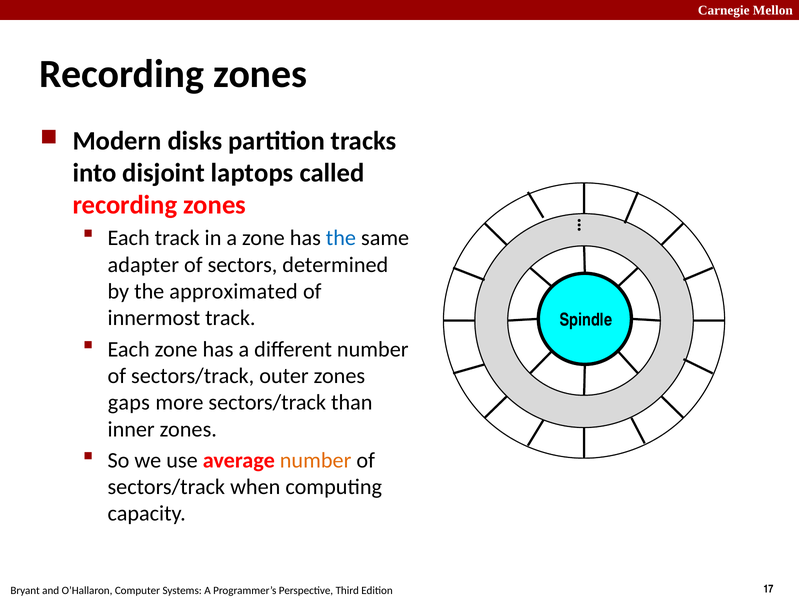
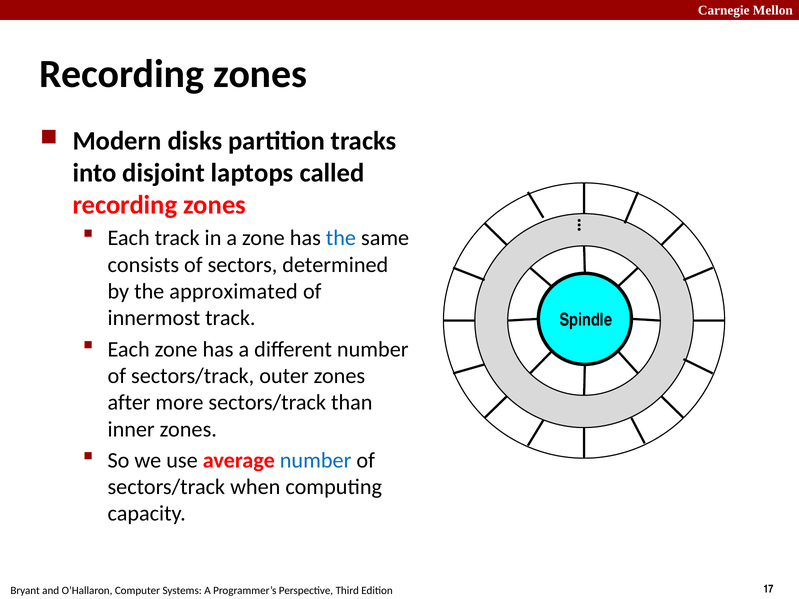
adapter: adapter -> consists (143, 265)
gaps: gaps -> after (129, 403)
number colour: orange -> blue (316, 461)
